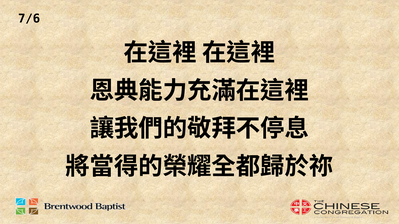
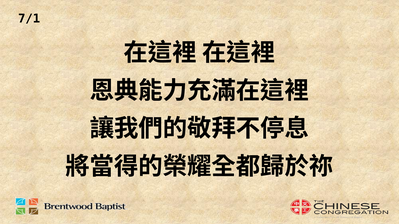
7/6: 7/6 -> 7/1 (29, 19)
